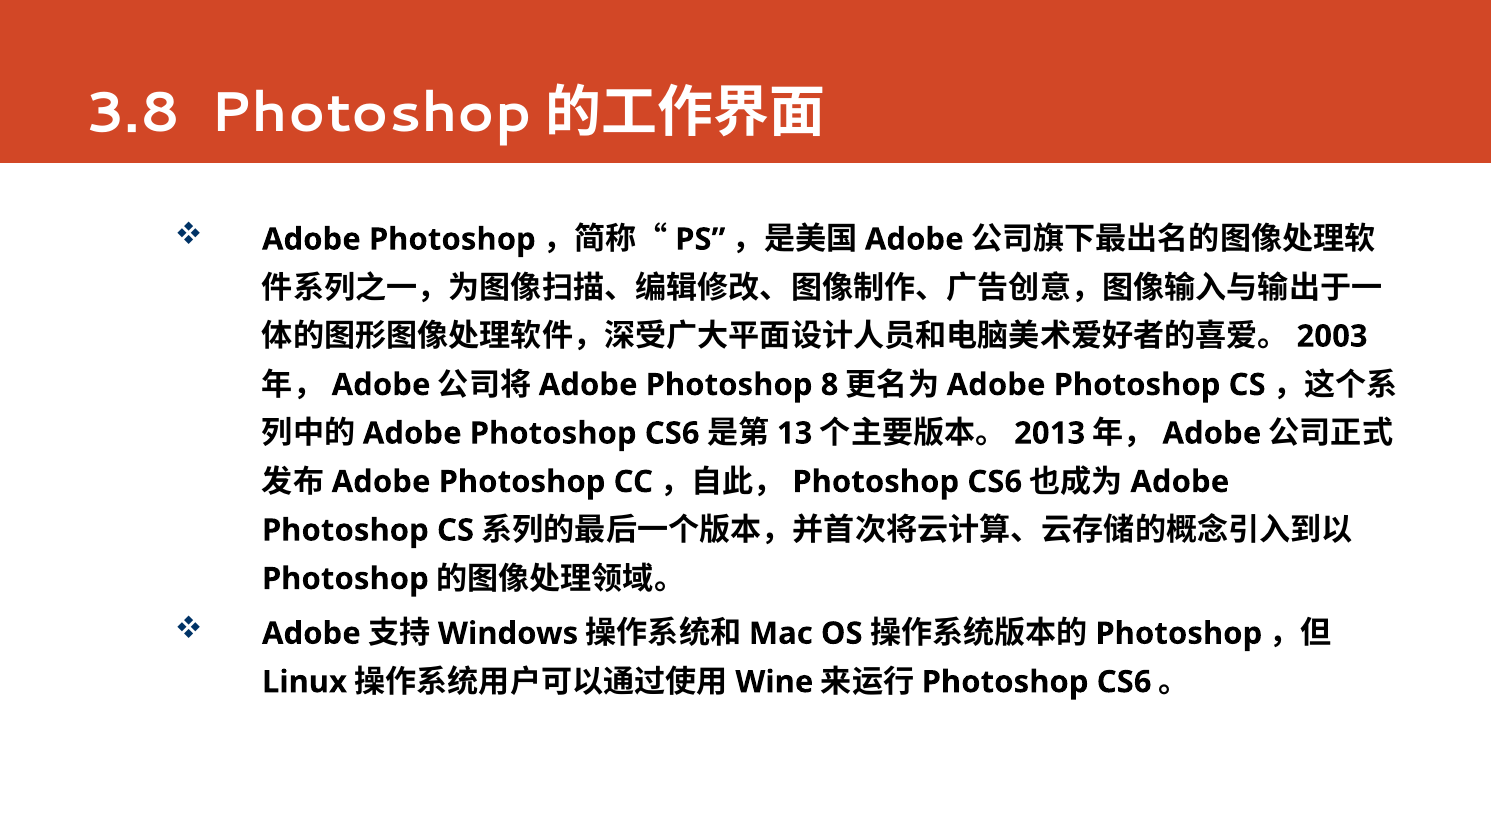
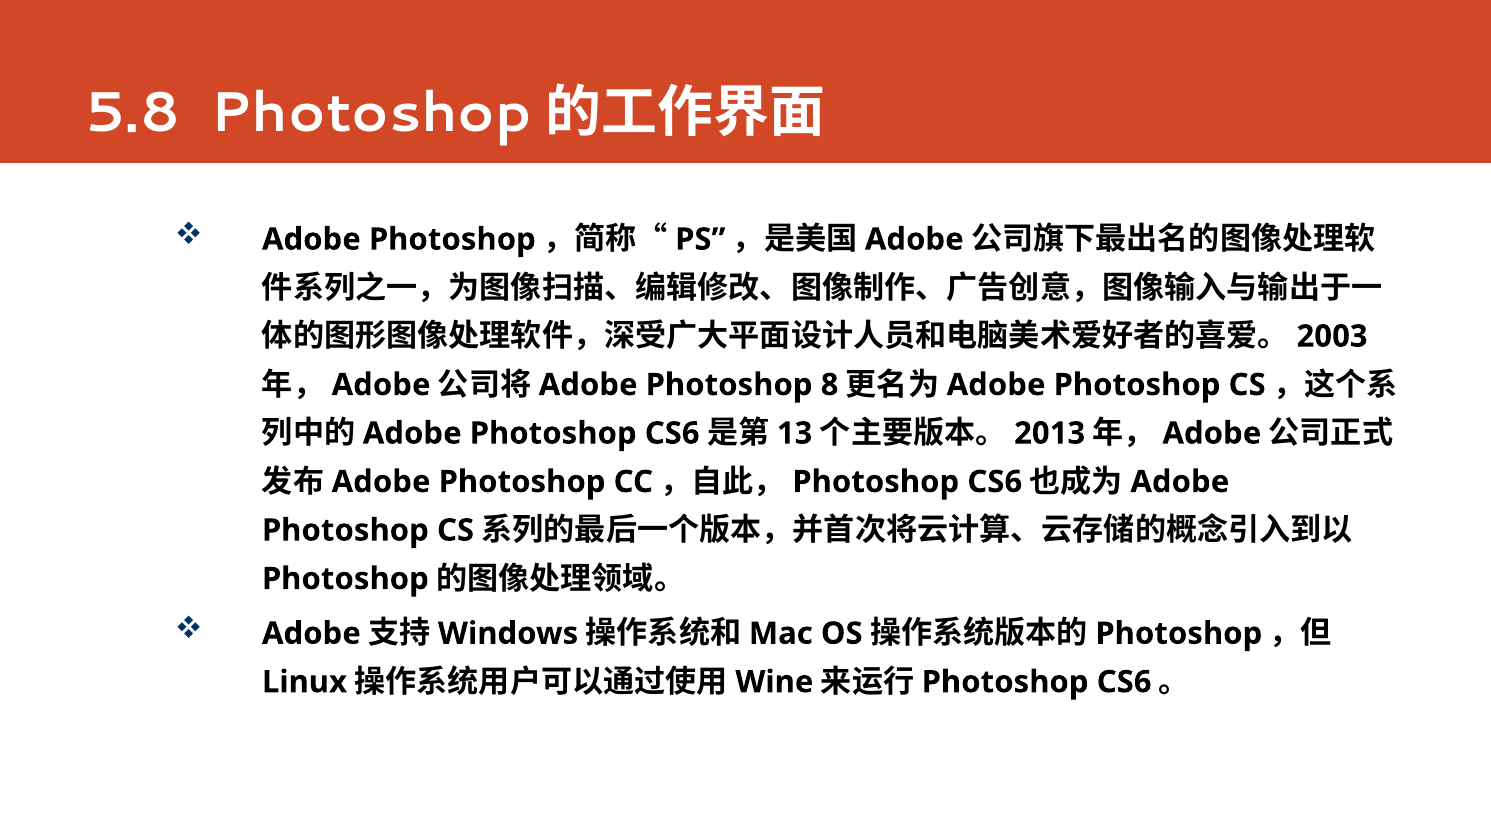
3.8: 3.8 -> 5.8 (133, 113)
